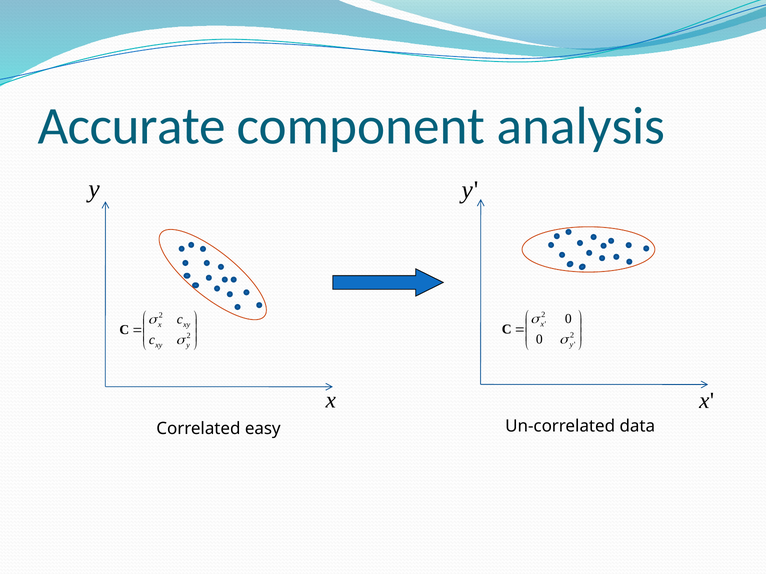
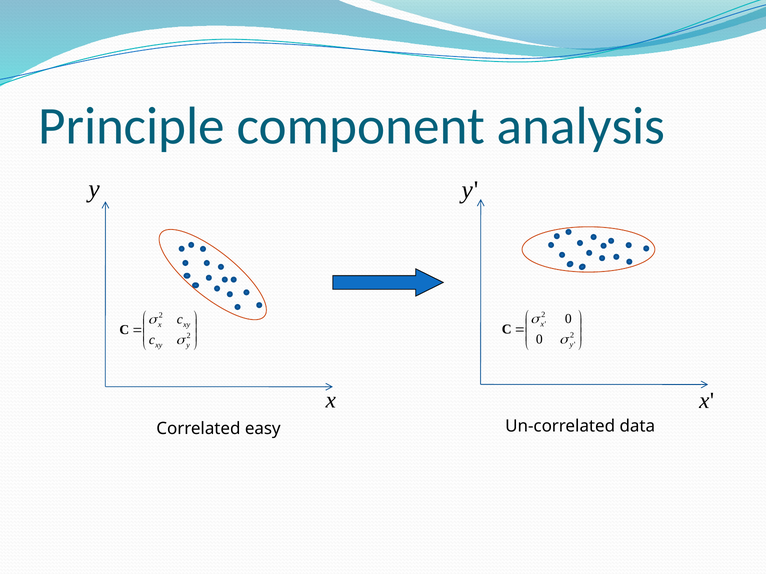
Accurate: Accurate -> Principle (132, 127)
